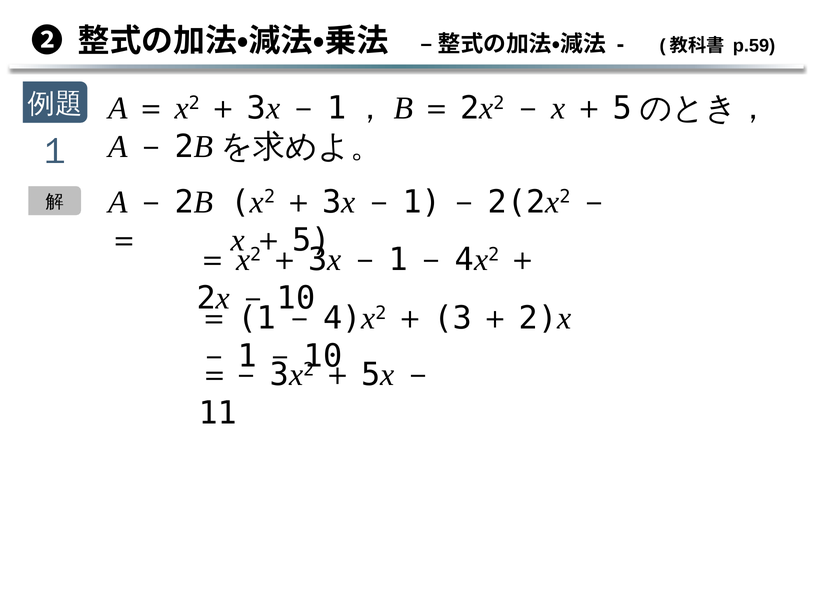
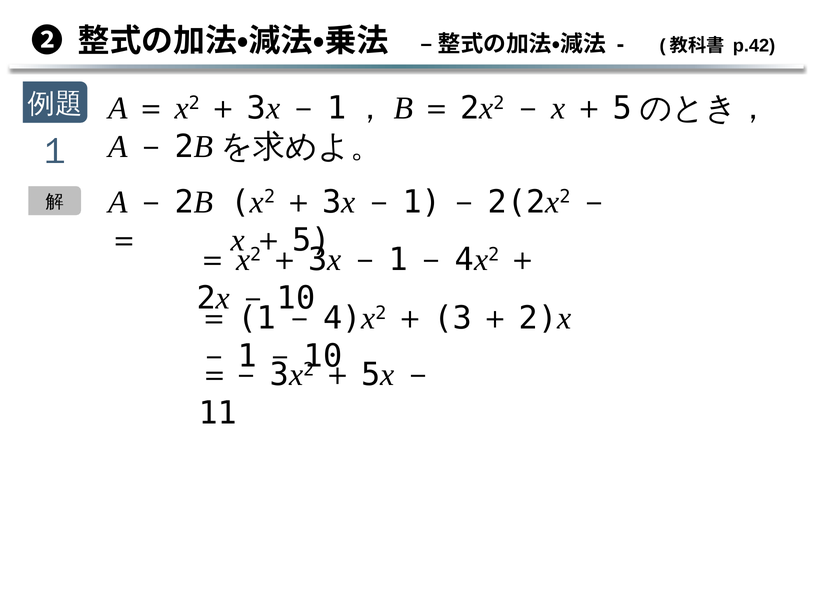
p.59: p.59 -> p.42 (754, 46)
